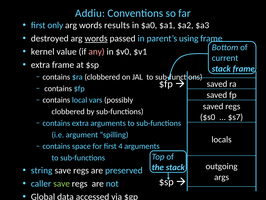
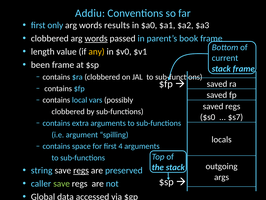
destroyed: destroyed -> clobbered (50, 38)
using: using -> book (189, 38)
kernel: kernel -> length (43, 52)
any colour: pink -> yellow (97, 52)
extra: extra -> been (40, 65)
regs underline: none -> present (81, 170)
